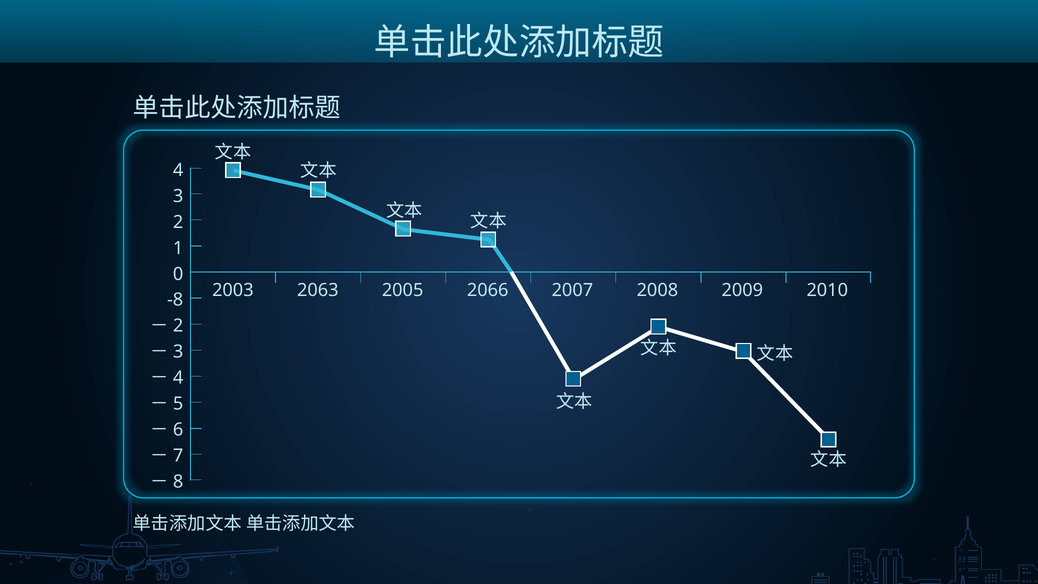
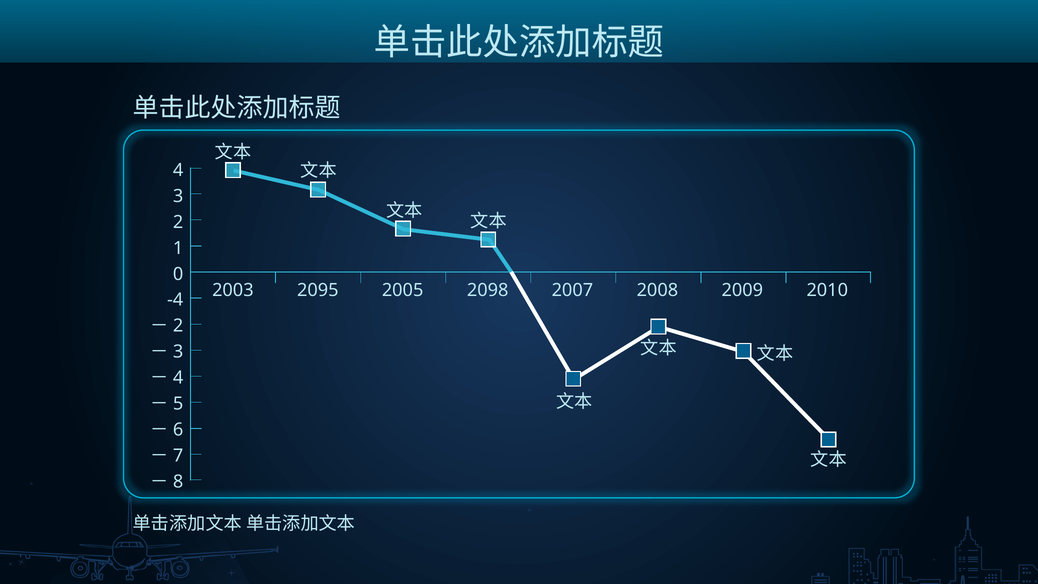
2063: 2063 -> 2095 (318, 290)
2066: 2066 -> 2098 (488, 290)
-8: -8 -> -4 (175, 300)
